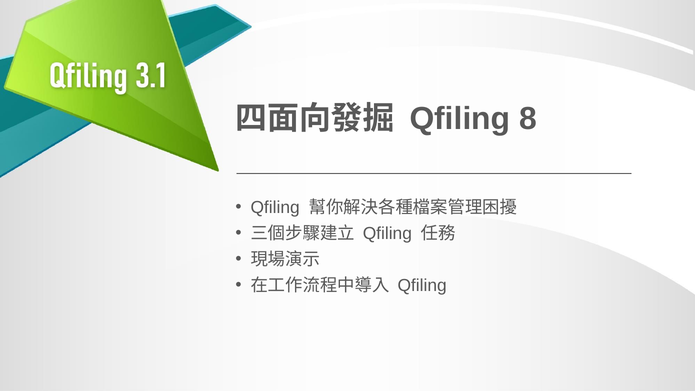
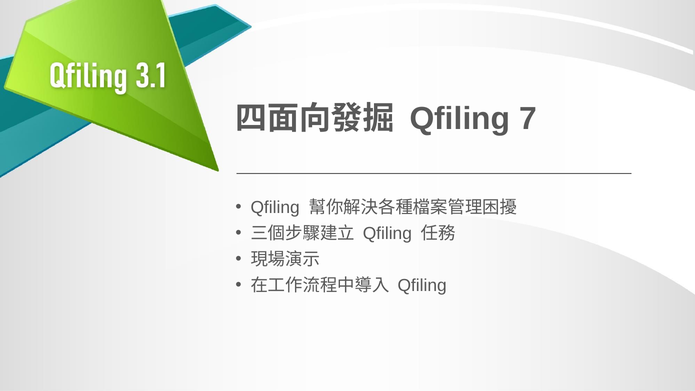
8: 8 -> 7 (528, 119)
